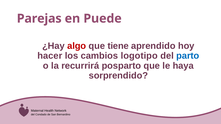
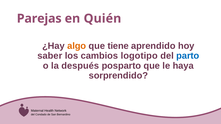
Puede: Puede -> Quién (102, 19)
algo colour: red -> orange (77, 46)
hacer: hacer -> saber (50, 56)
recurrirá: recurrirá -> después (80, 66)
